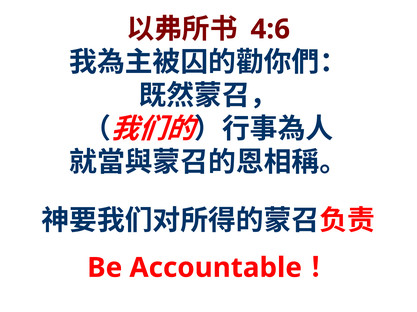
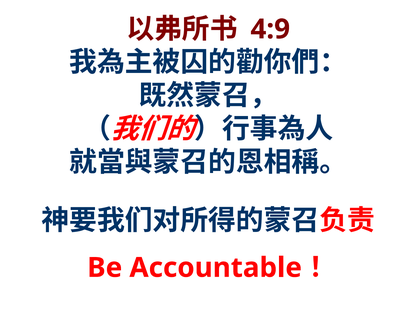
4:6: 4:6 -> 4:9 (270, 29)
